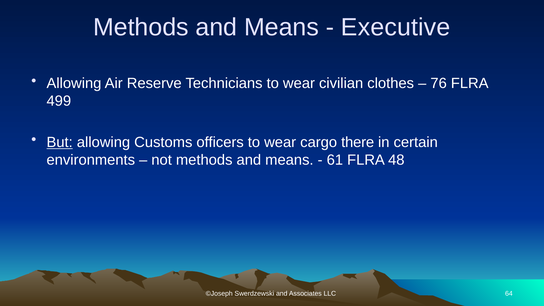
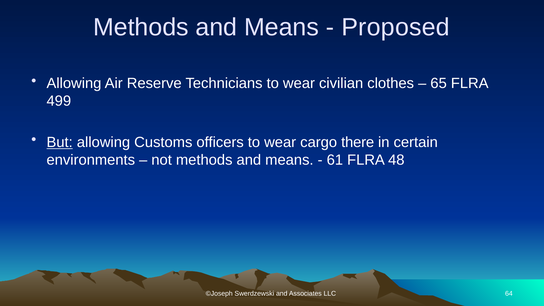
Executive: Executive -> Proposed (396, 27)
76: 76 -> 65 (439, 83)
